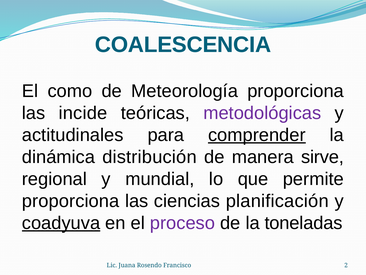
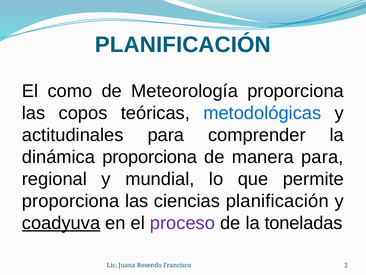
COALESCENCIA: COALESCENCIA -> PLANIFICACIÓN (183, 45)
incide: incide -> copos (83, 113)
metodológicas colour: purple -> blue (262, 113)
comprender underline: present -> none (257, 135)
dinámica distribución: distribución -> proporciona (150, 157)
manera sirve: sirve -> para (322, 157)
